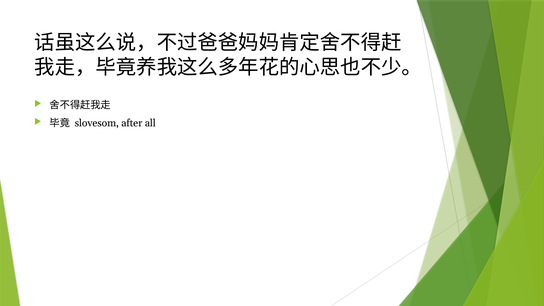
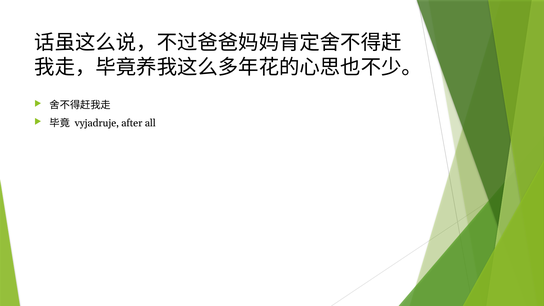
slovesom: slovesom -> vyjadruje (97, 123)
